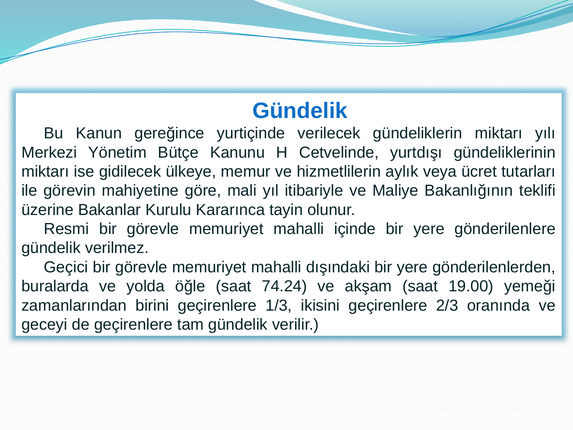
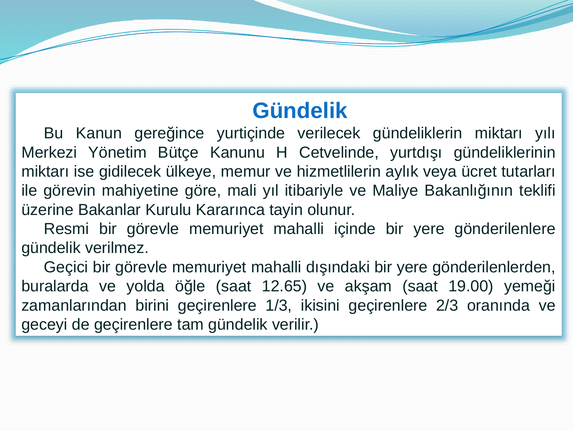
74.24: 74.24 -> 12.65 (284, 286)
